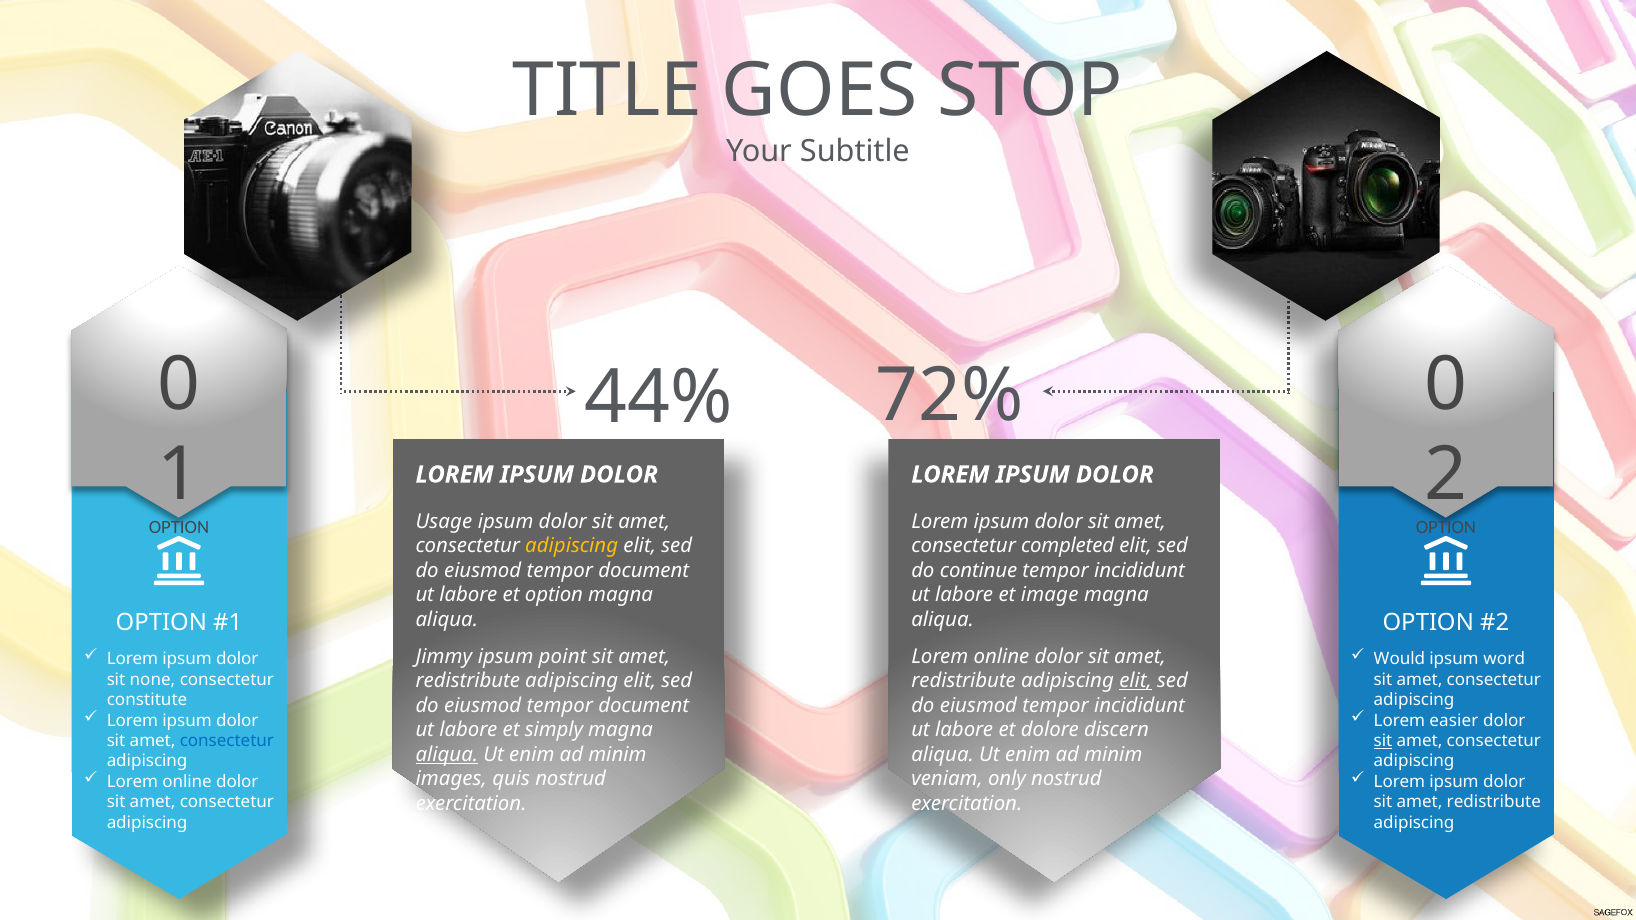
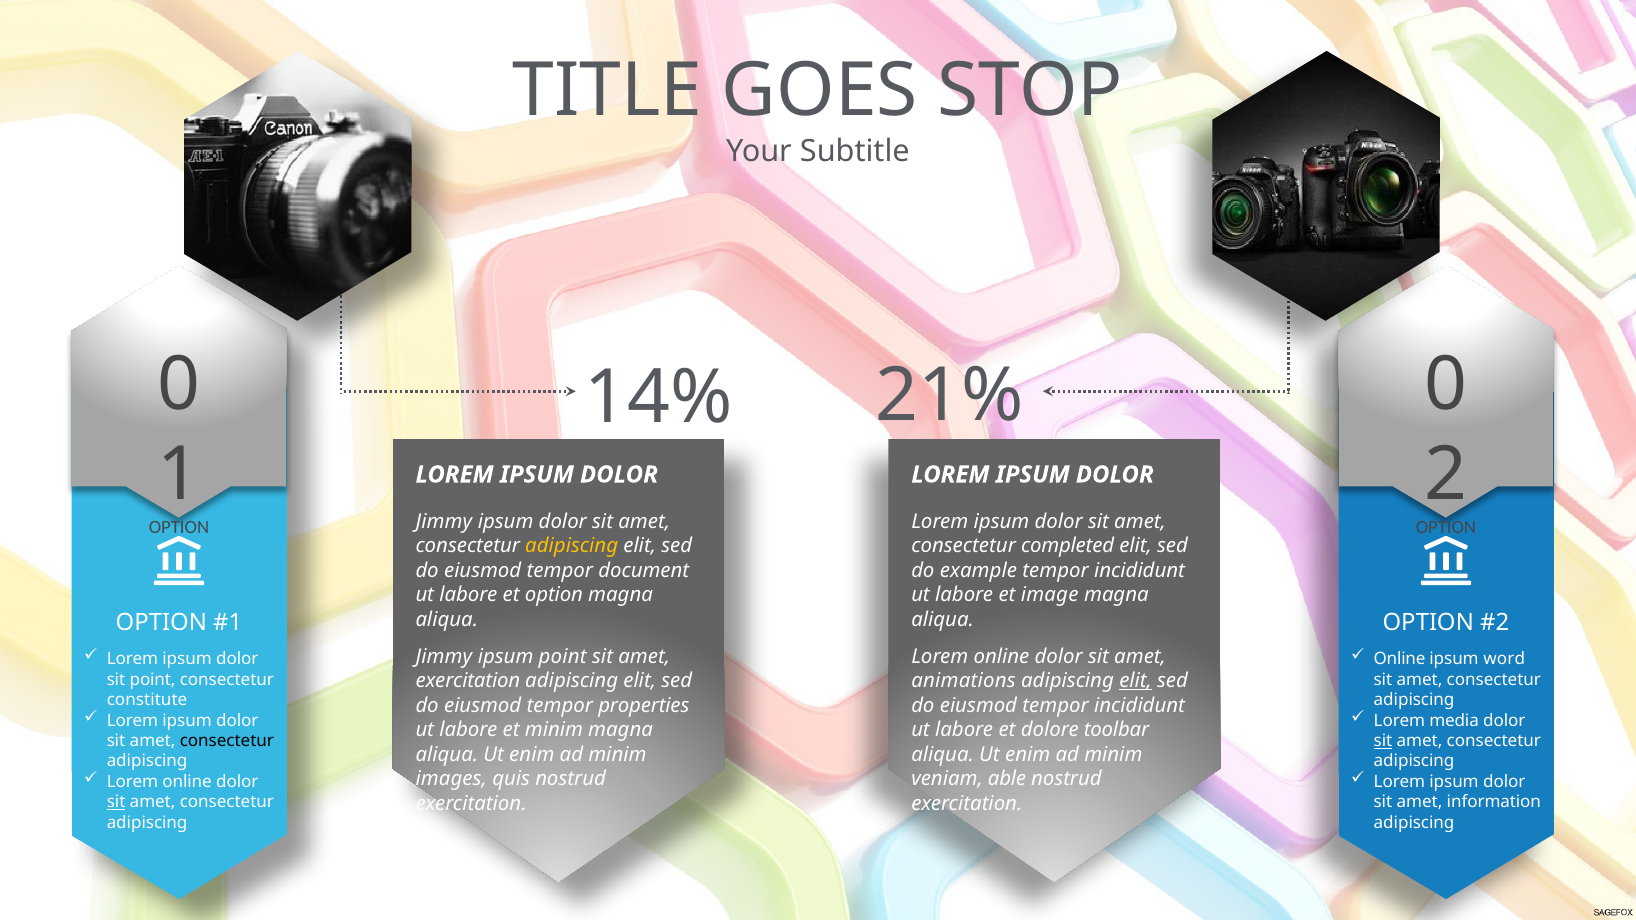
72%: 72% -> 21% (950, 396)
44%: 44% -> 14% (659, 398)
Usage: Usage -> Jimmy (444, 522)
continue: continue -> example (979, 571)
Would: Would -> Online (1399, 659)
sit none: none -> point (153, 680)
redistribute: redistribute -> exercitation (468, 681)
redistribute: redistribute -> animations (964, 681)
document: document -> properties (644, 706)
easier: easier -> media (1454, 721)
et simply: simply -> minim (554, 730)
discern: discern -> toolbar (1117, 730)
consectetur colour: blue -> black (227, 741)
aliqua underline: present -> none (447, 755)
only: only -> able (1007, 779)
sit underline: none -> present (116, 802)
redistribute: redistribute -> information (1494, 802)
